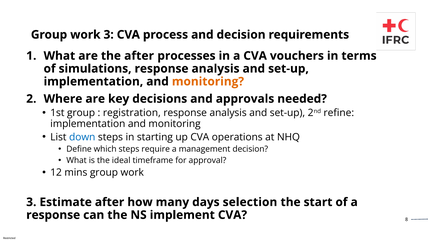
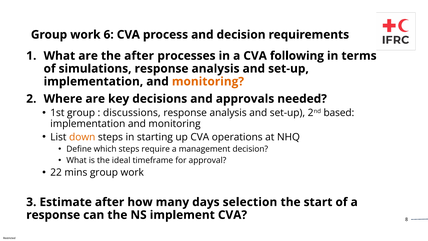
3: 3 -> 6 (109, 35)
vouchers: vouchers -> following (297, 56)
registration: registration -> discussions (132, 113)
refine: refine -> based (339, 113)
down colour: blue -> orange (82, 137)
12: 12 -> 22 (56, 172)
